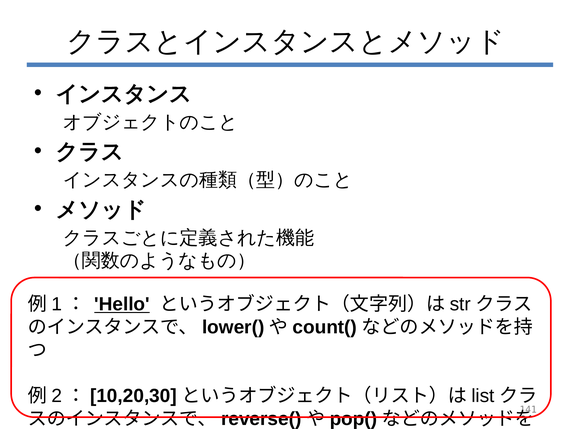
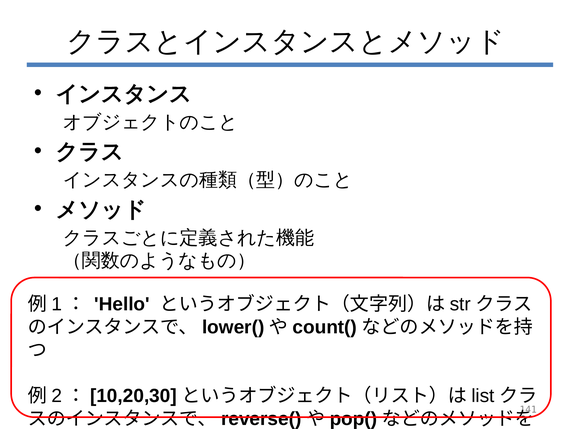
Hello underline: present -> none (122, 304)
